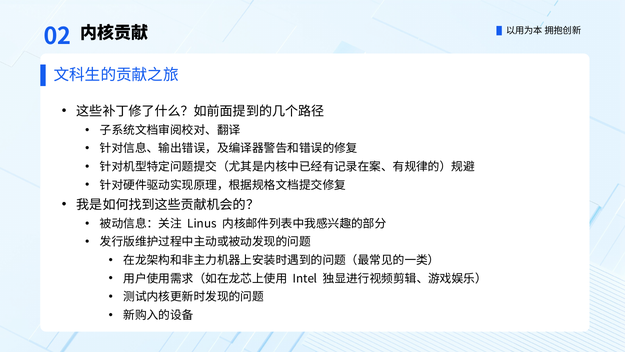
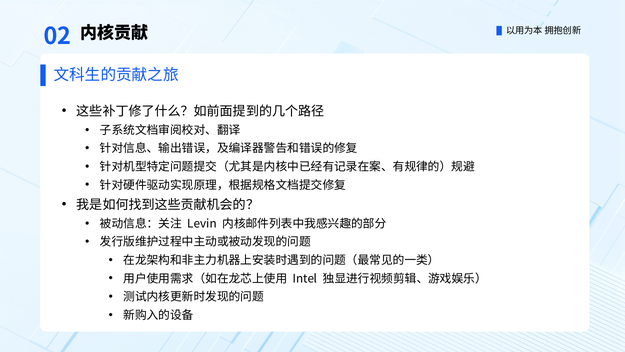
Linus: Linus -> Levin (202, 224)
